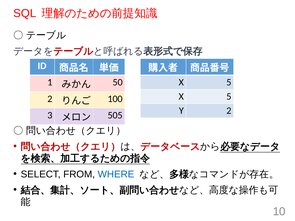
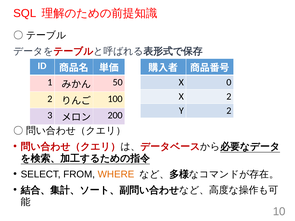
5: 5 -> 0 (229, 82)
5: 5 -> 2 (229, 97)
505: 505 -> 200 (115, 115)
WHERE colour: blue -> orange (116, 174)
